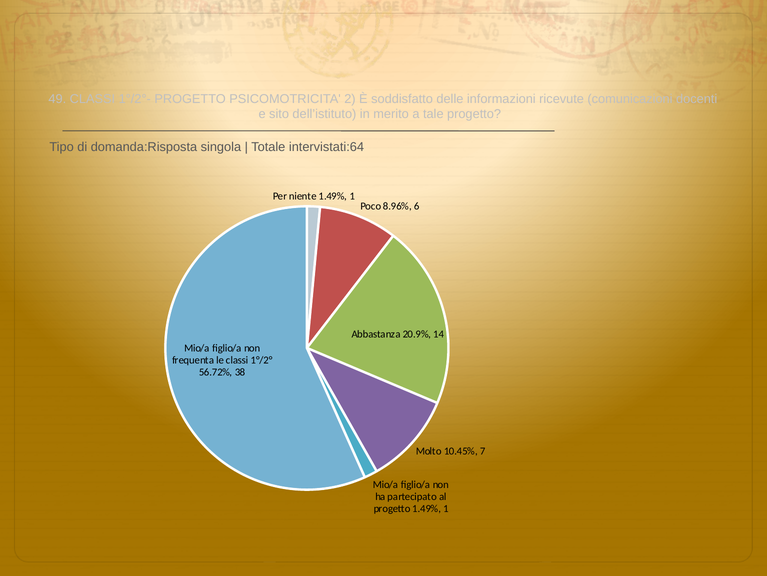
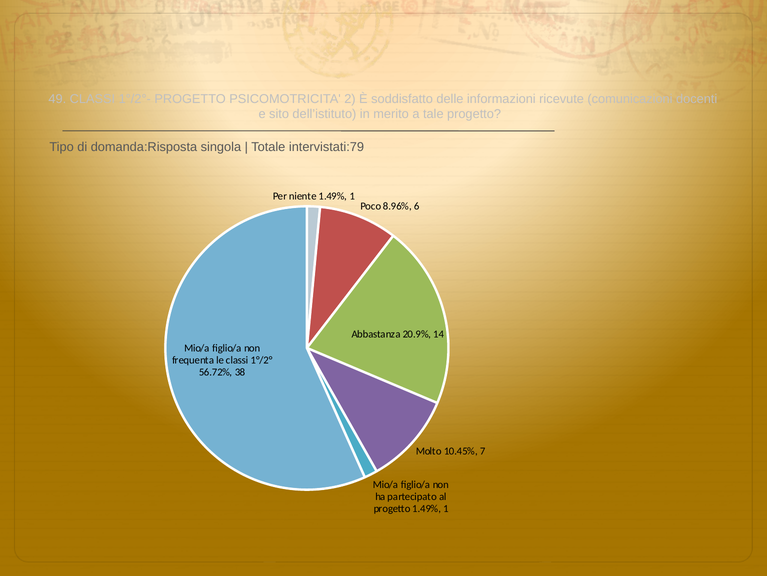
intervistati:64: intervistati:64 -> intervistati:79 (326, 147)
